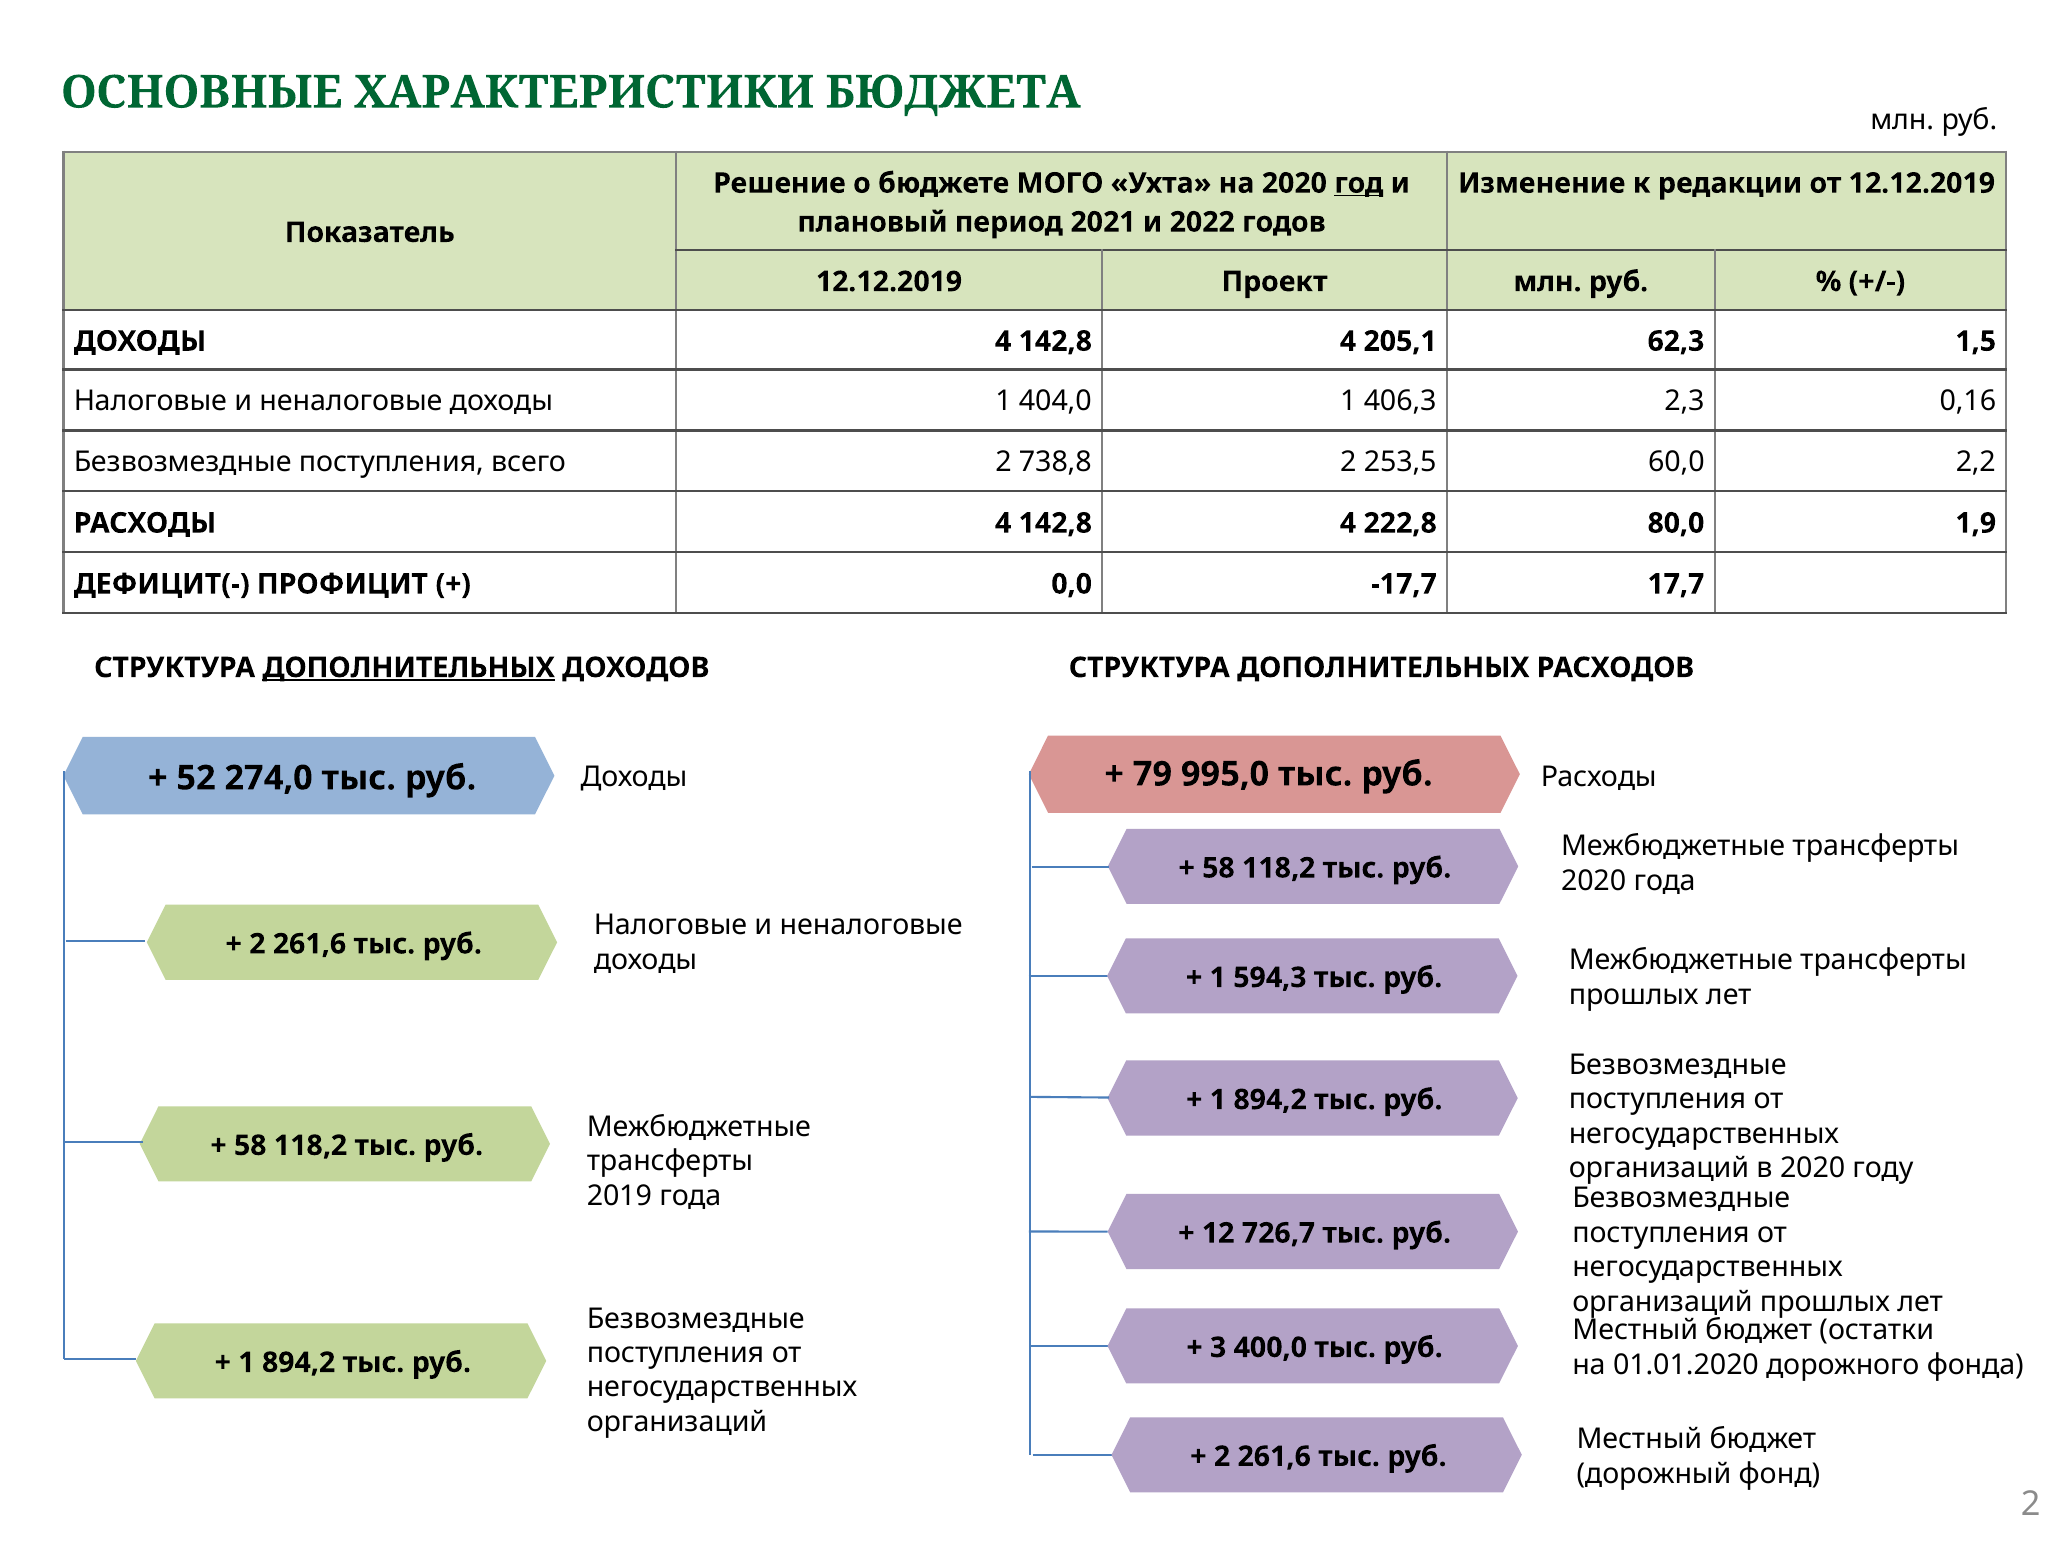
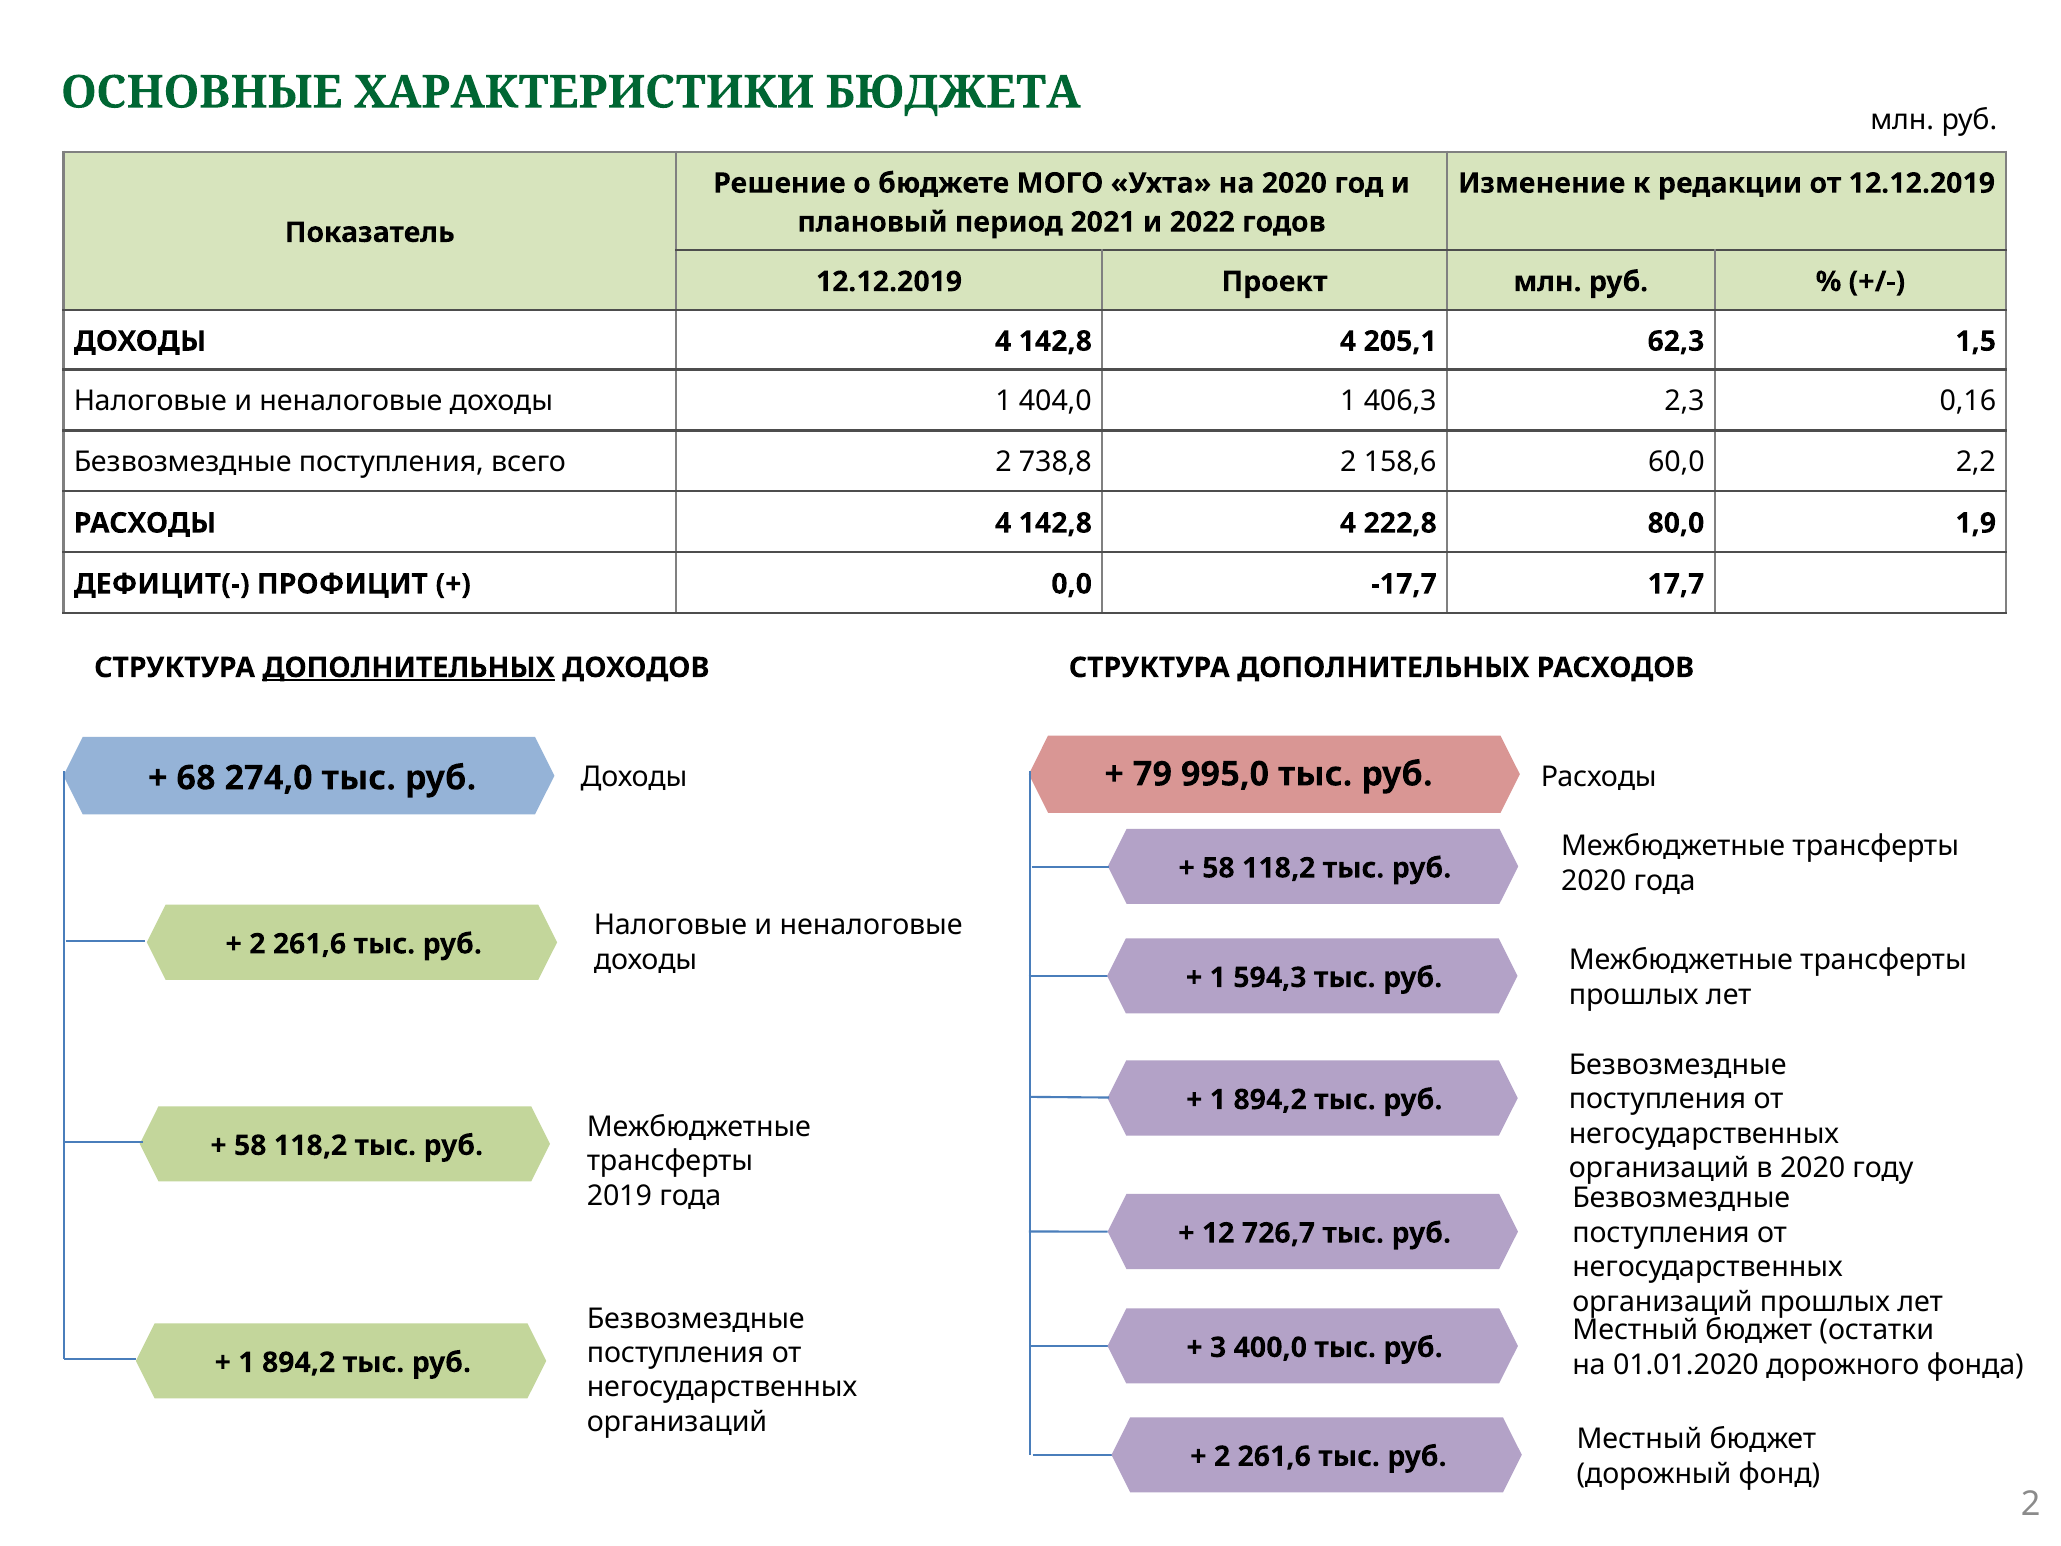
год underline: present -> none (1359, 183)
253,5: 253,5 -> 158,6 (1400, 462)
52: 52 -> 68 (196, 778)
